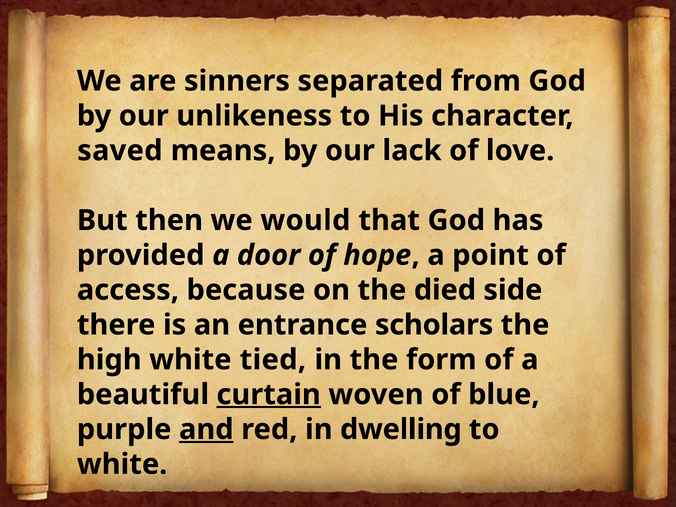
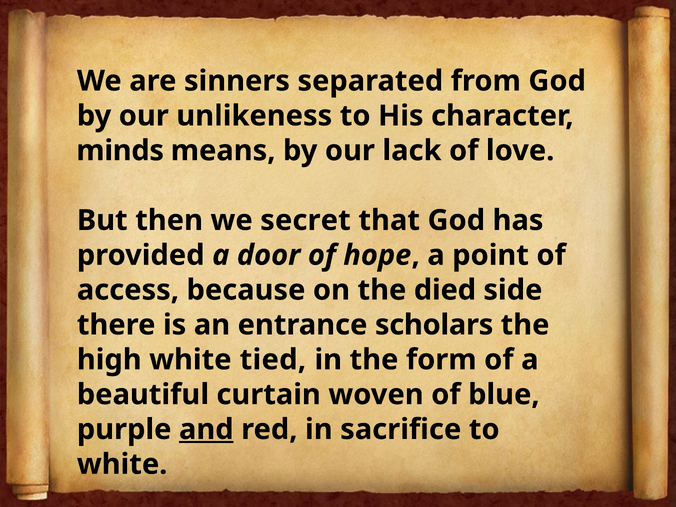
saved: saved -> minds (120, 151)
would: would -> secret (306, 220)
curtain underline: present -> none (269, 395)
dwelling: dwelling -> sacrifice (401, 429)
